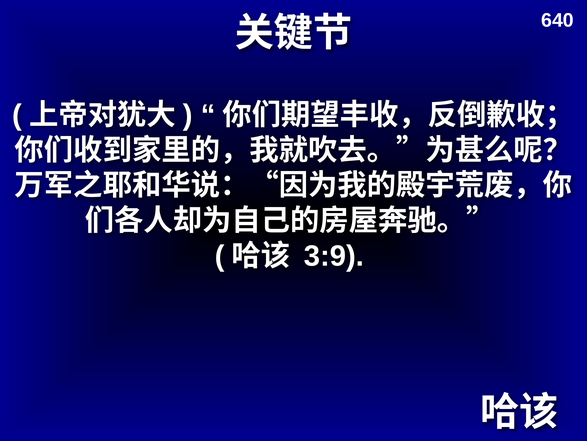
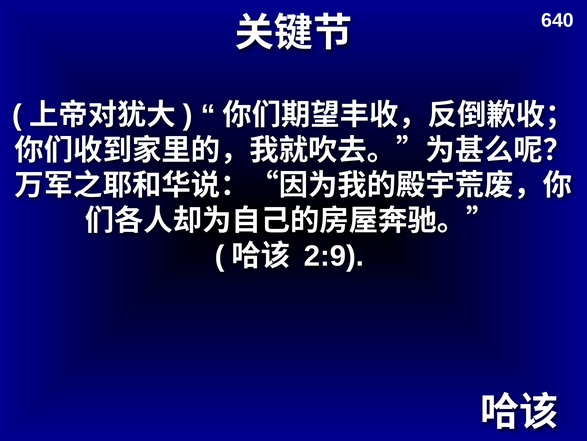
3:9: 3:9 -> 2:9 (334, 256)
